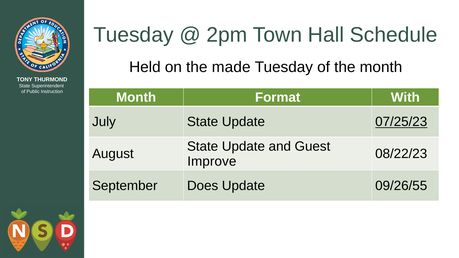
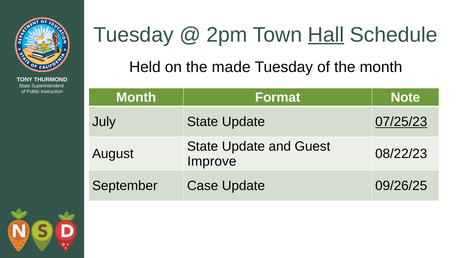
Hall underline: none -> present (326, 35)
With: With -> Note (405, 97)
Does: Does -> Case (203, 186)
09/26/55: 09/26/55 -> 09/26/25 (401, 186)
